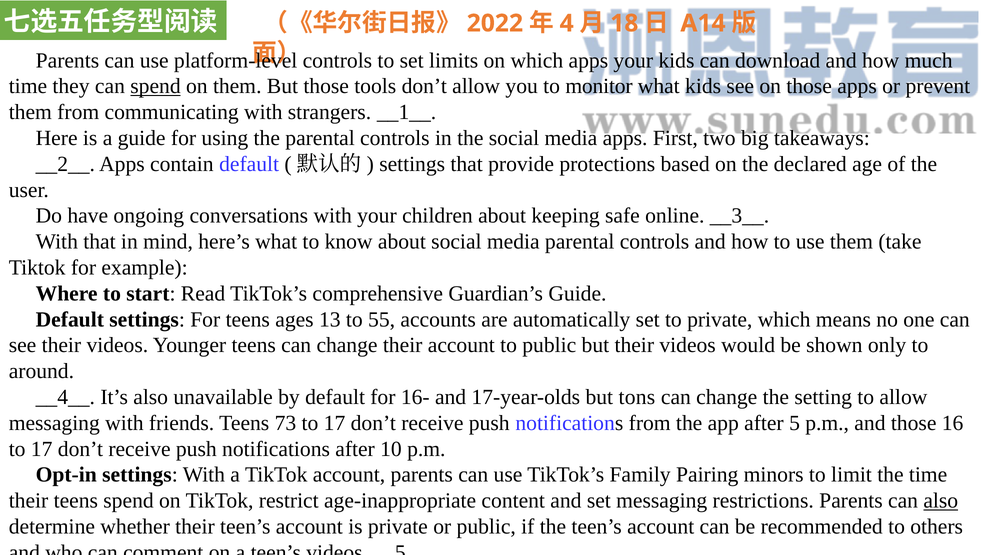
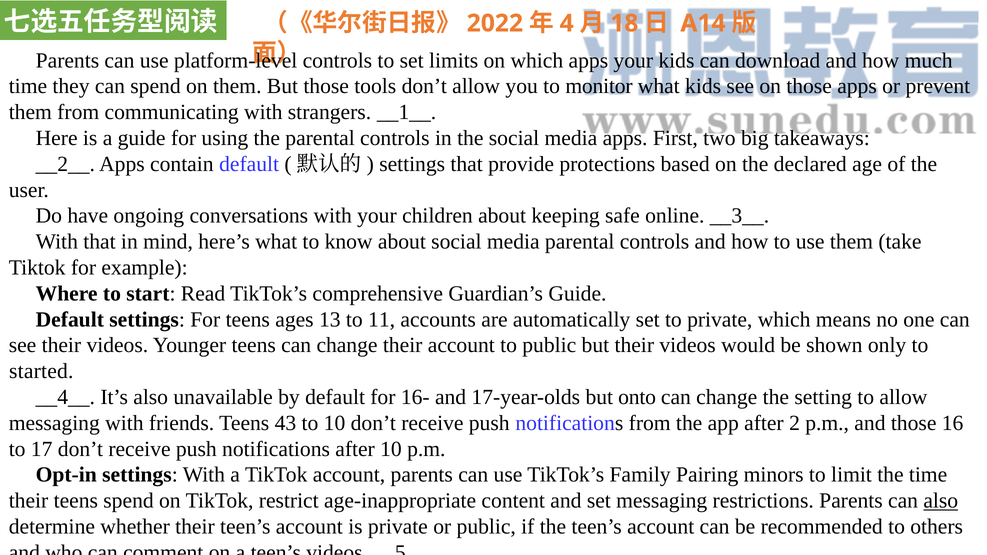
spend underline: present -> none (156, 86)
55: 55 -> 11 (382, 320)
around: around -> started (41, 371)
tons: tons -> onto (637, 397)
73: 73 -> 43 (285, 423)
17: 17 -> 10 (335, 423)
5: 5 -> 2 (795, 423)
